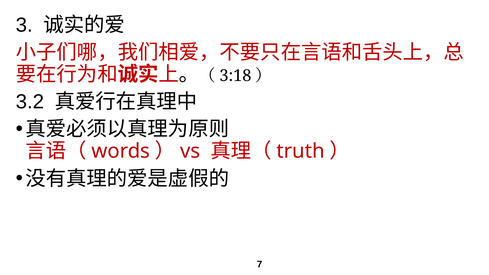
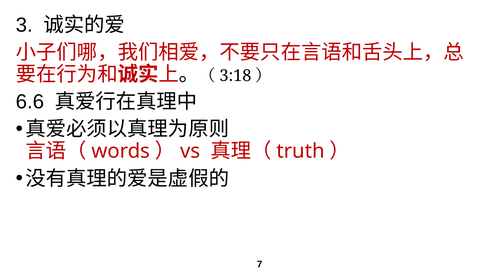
3.2: 3.2 -> 6.6 (30, 102)
